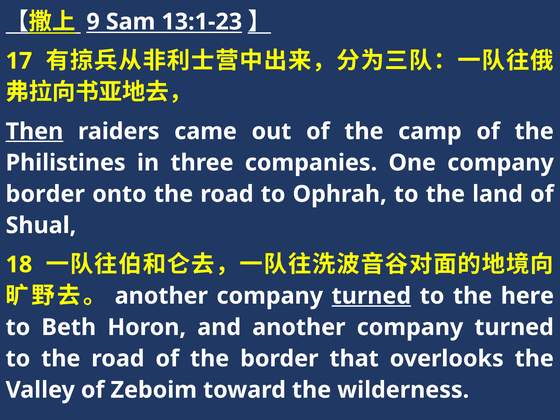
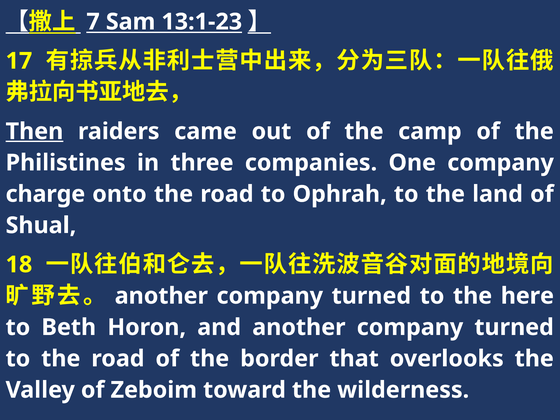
9: 9 -> 7 (93, 22)
border: border -> charge (45, 194)
turned underline: present -> none (371, 296)
